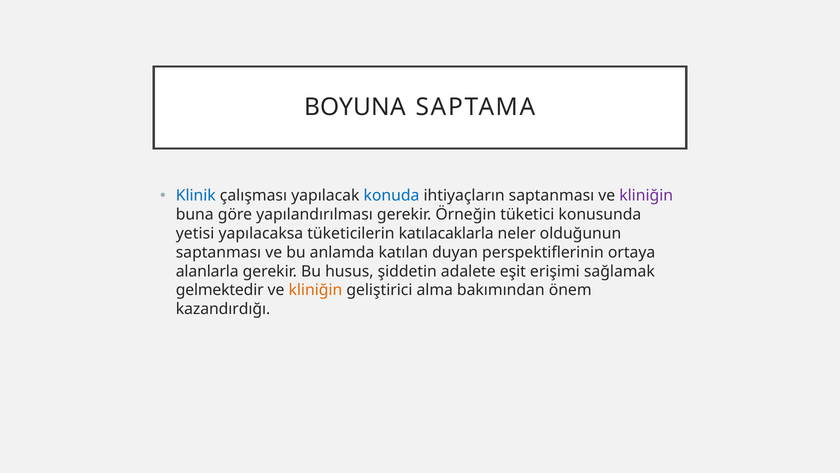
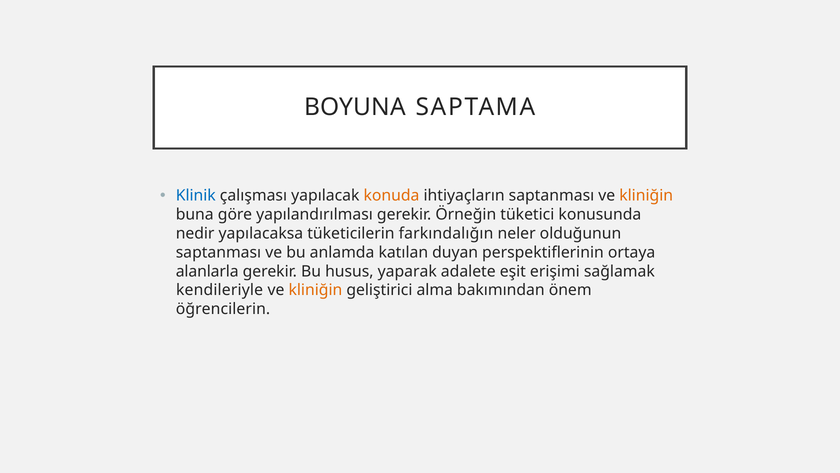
konuda colour: blue -> orange (391, 195)
kliniğin colour: purple -> orange (646, 195)
yetisi: yetisi -> nedir (195, 233)
katılacaklarla: katılacaklarla -> farkındalığın (446, 233)
şiddetin: şiddetin -> yaparak (407, 271)
gelmektedir: gelmektedir -> kendileriyle (220, 290)
kazandırdığı: kazandırdığı -> öğrencilerin (223, 309)
